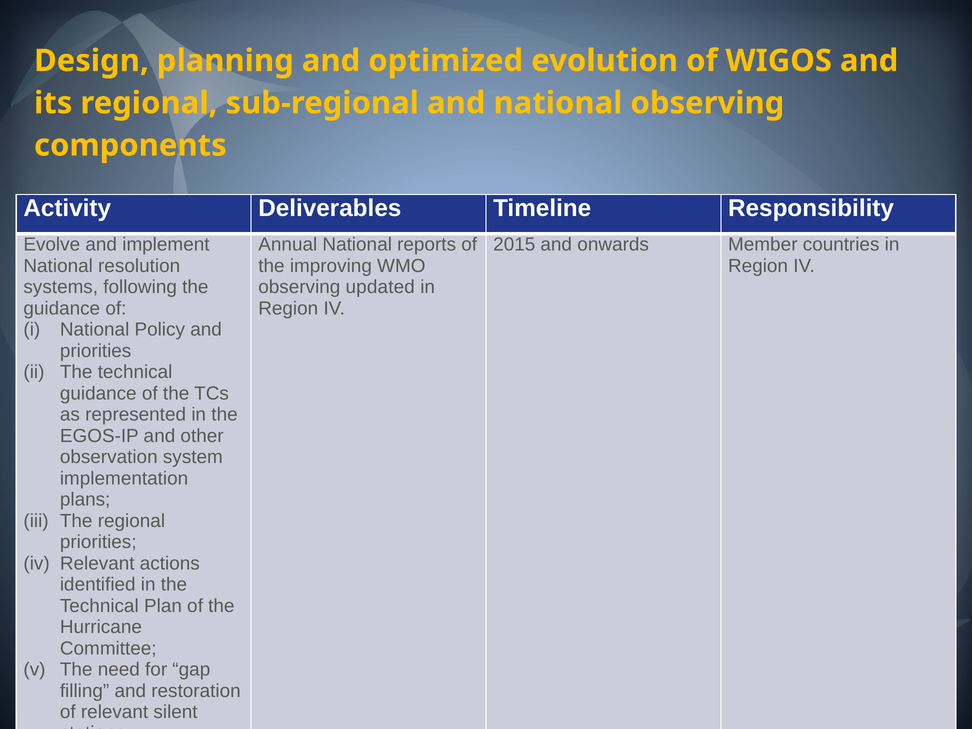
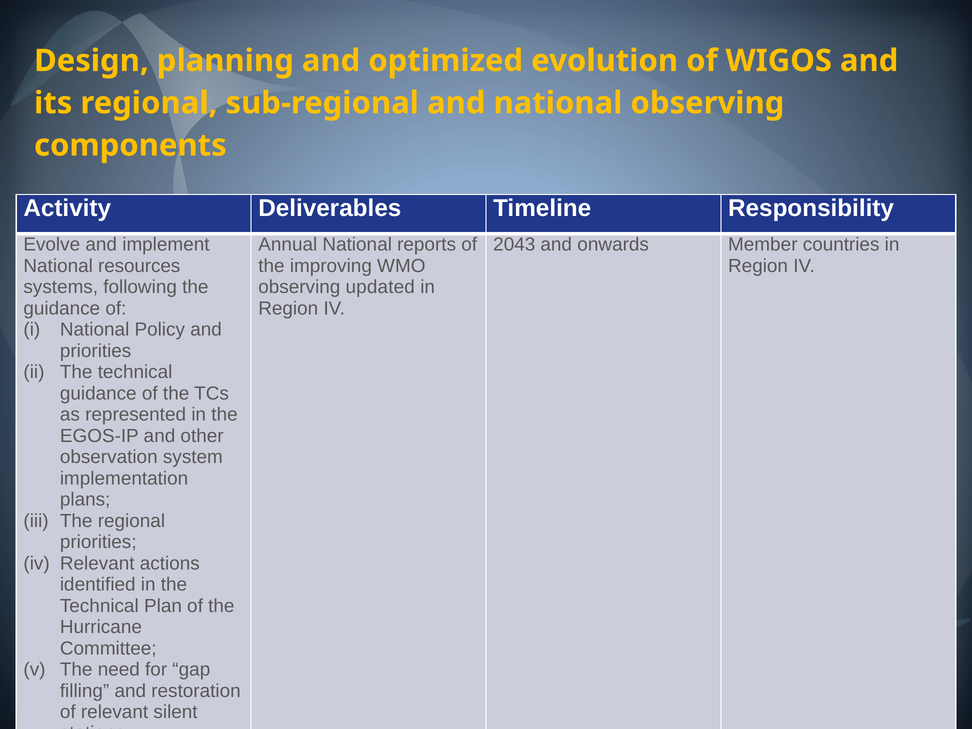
2015: 2015 -> 2043 (514, 245)
resolution: resolution -> resources (139, 266)
